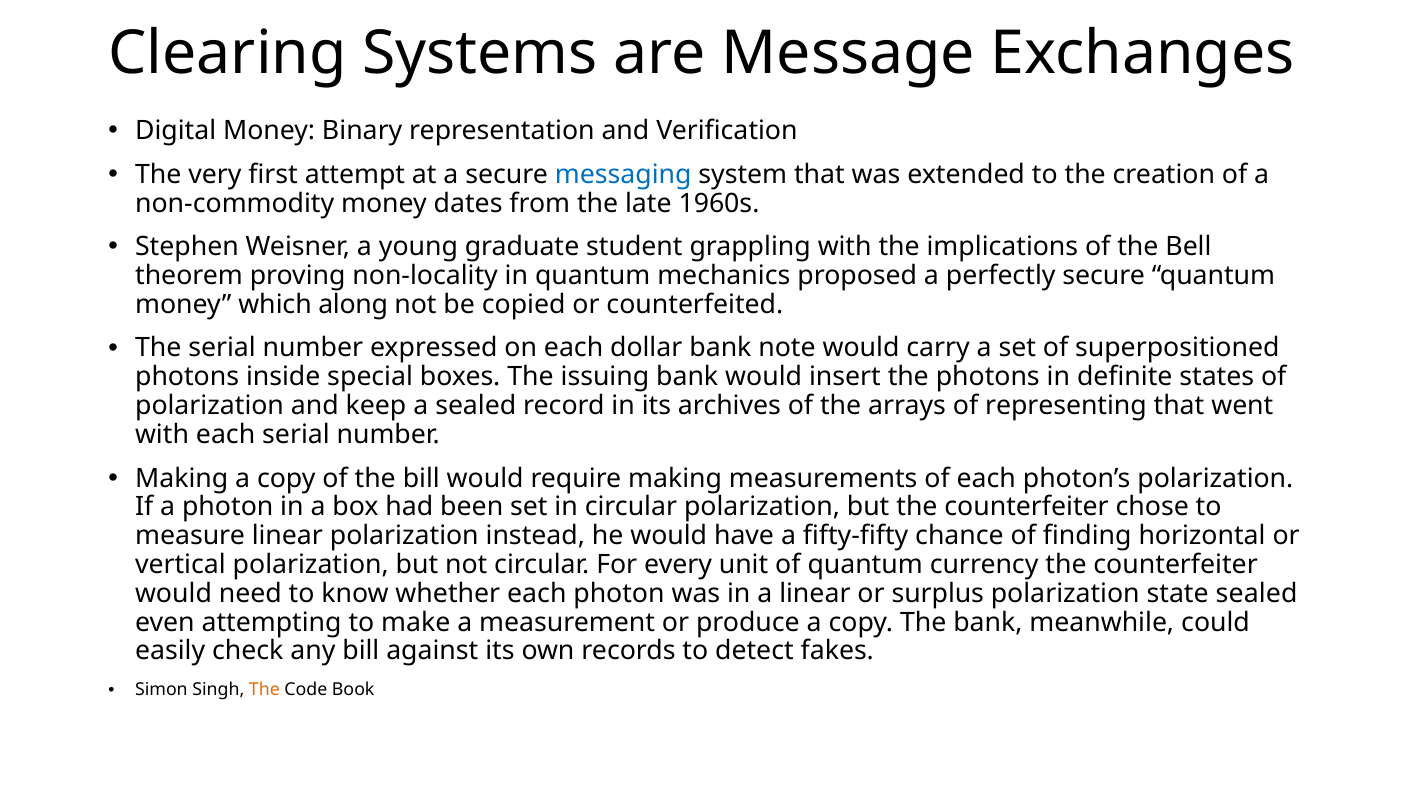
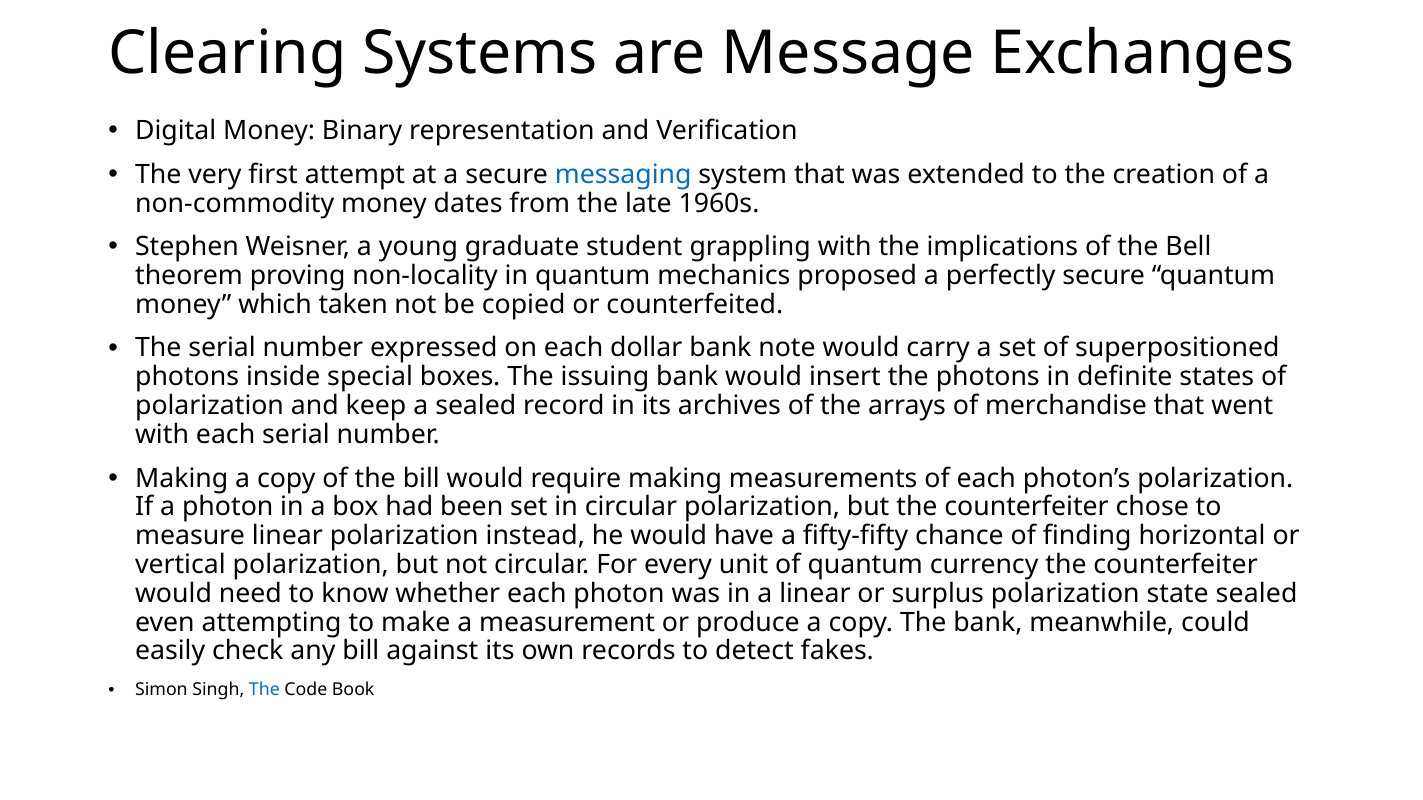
along: along -> taken (353, 305)
representing: representing -> merchandise (1066, 406)
The colour: orange -> blue (264, 690)
